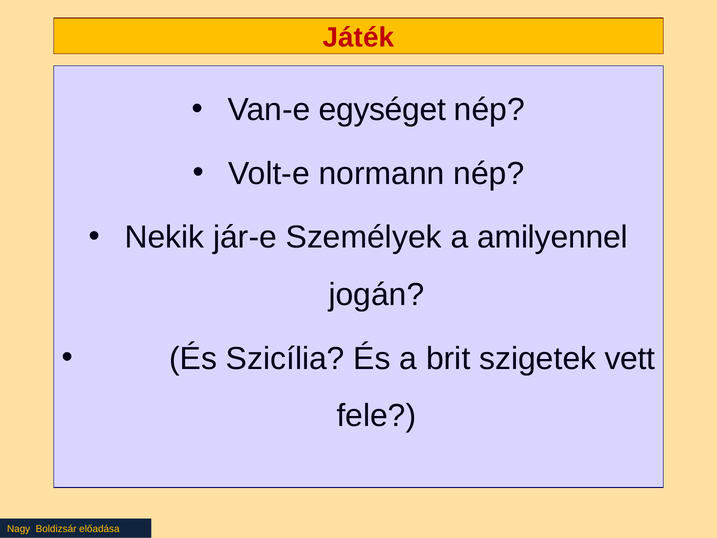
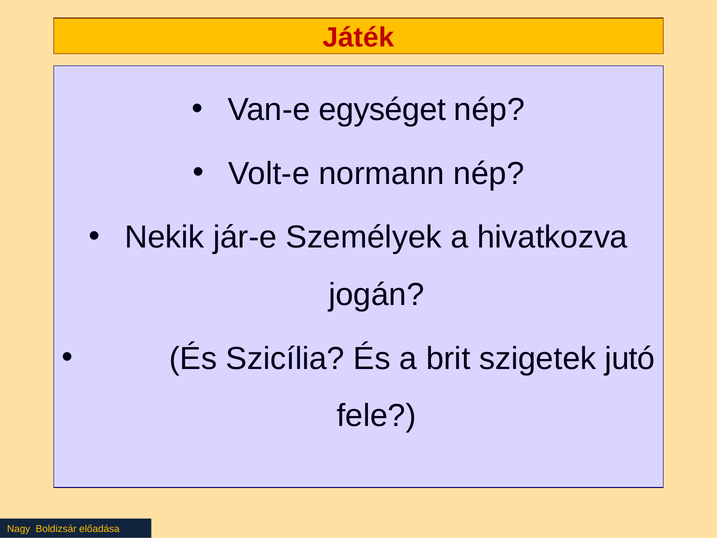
amilyennel: amilyennel -> hivatkozva (552, 237)
vett: vett -> jutó (630, 358)
